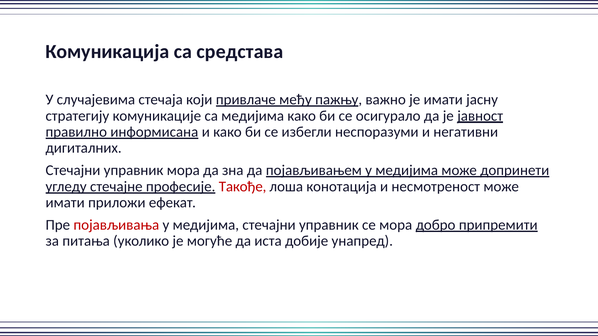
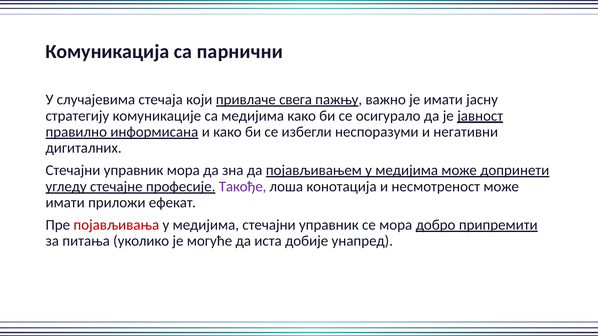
средстава: средстава -> парнични (240, 52)
међу: међу -> свега (296, 100)
Такође colour: red -> purple (243, 187)
